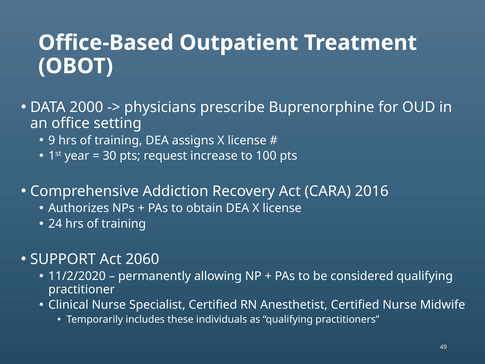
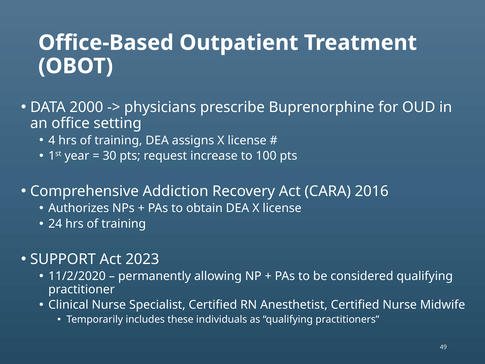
9: 9 -> 4 (52, 140)
2060: 2060 -> 2023 (142, 259)
